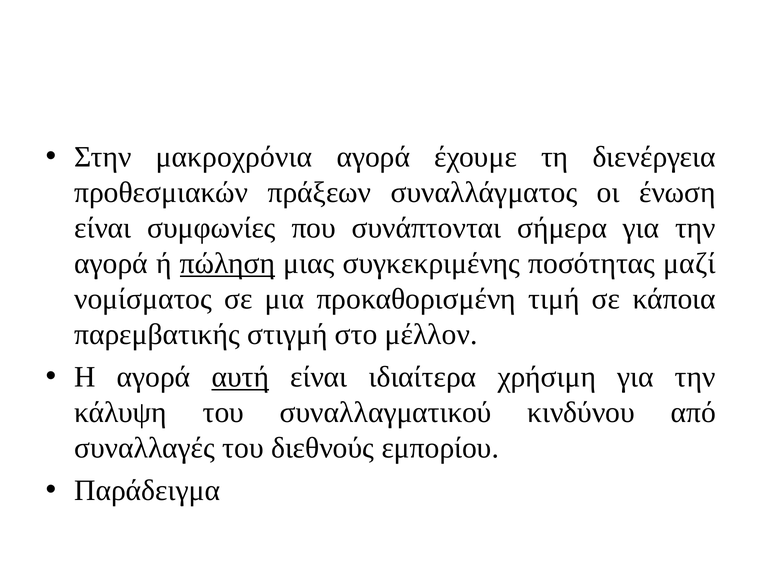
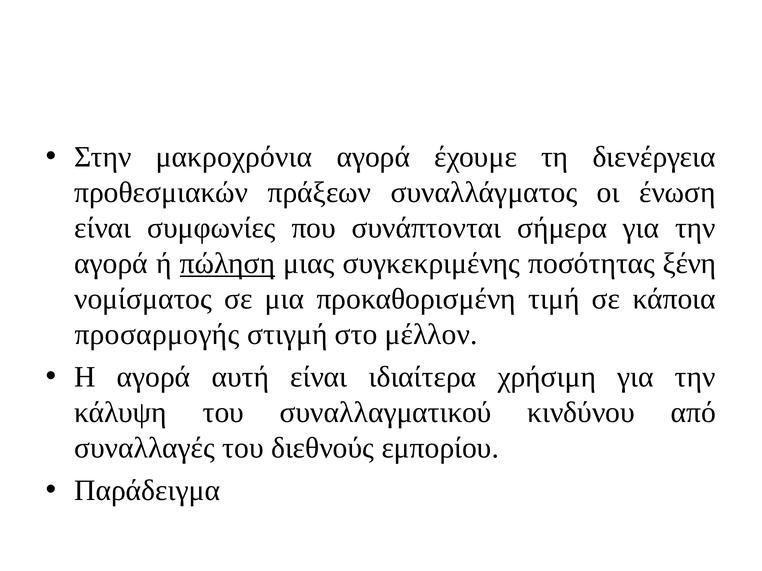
μαζί: μαζί -> ξένη (690, 264)
παρεμβατικής: παρεμβατικής -> προσαρμογής (157, 335)
αυτή underline: present -> none (240, 377)
